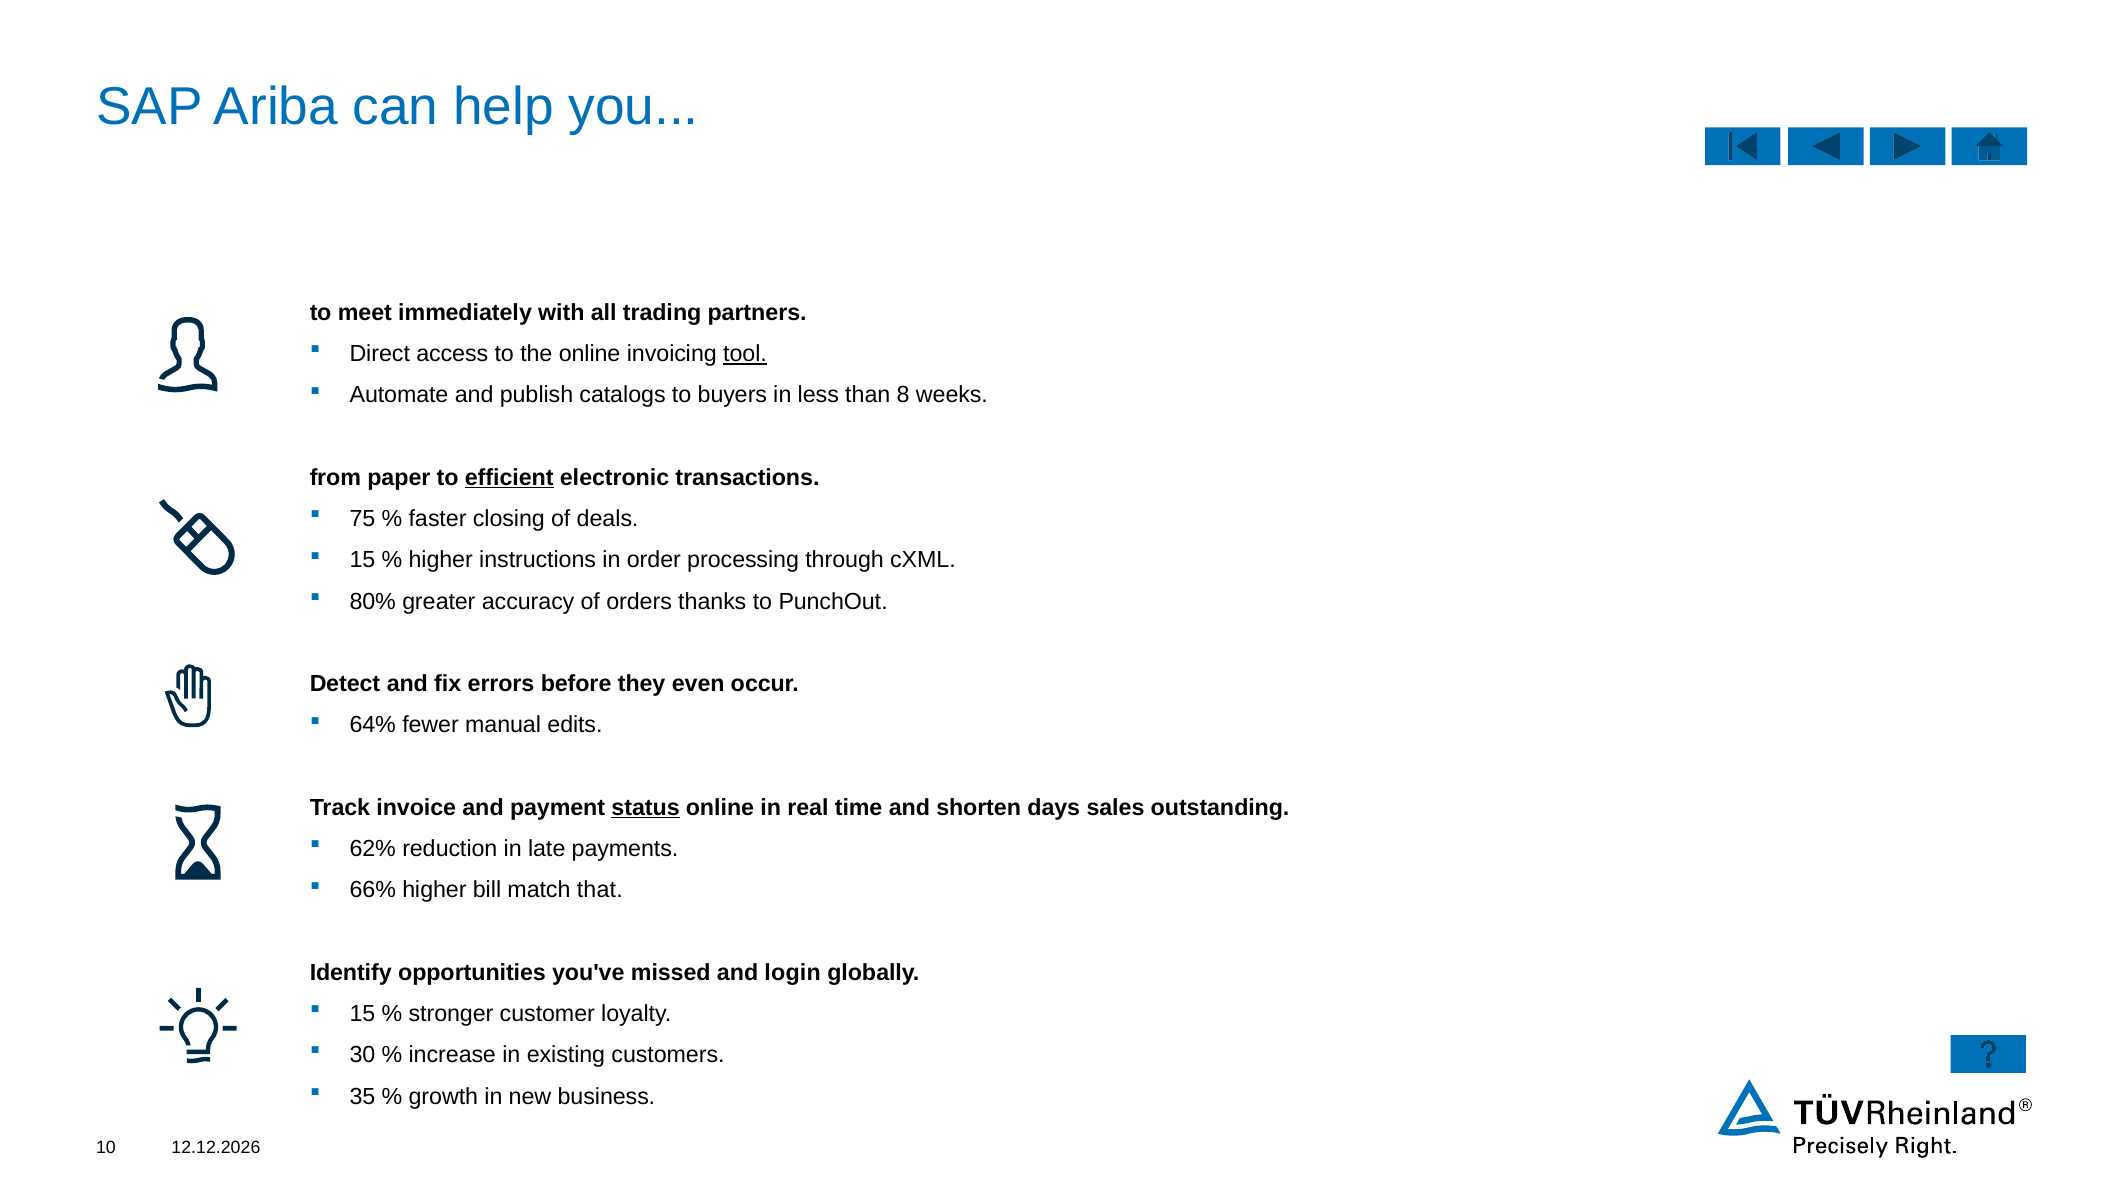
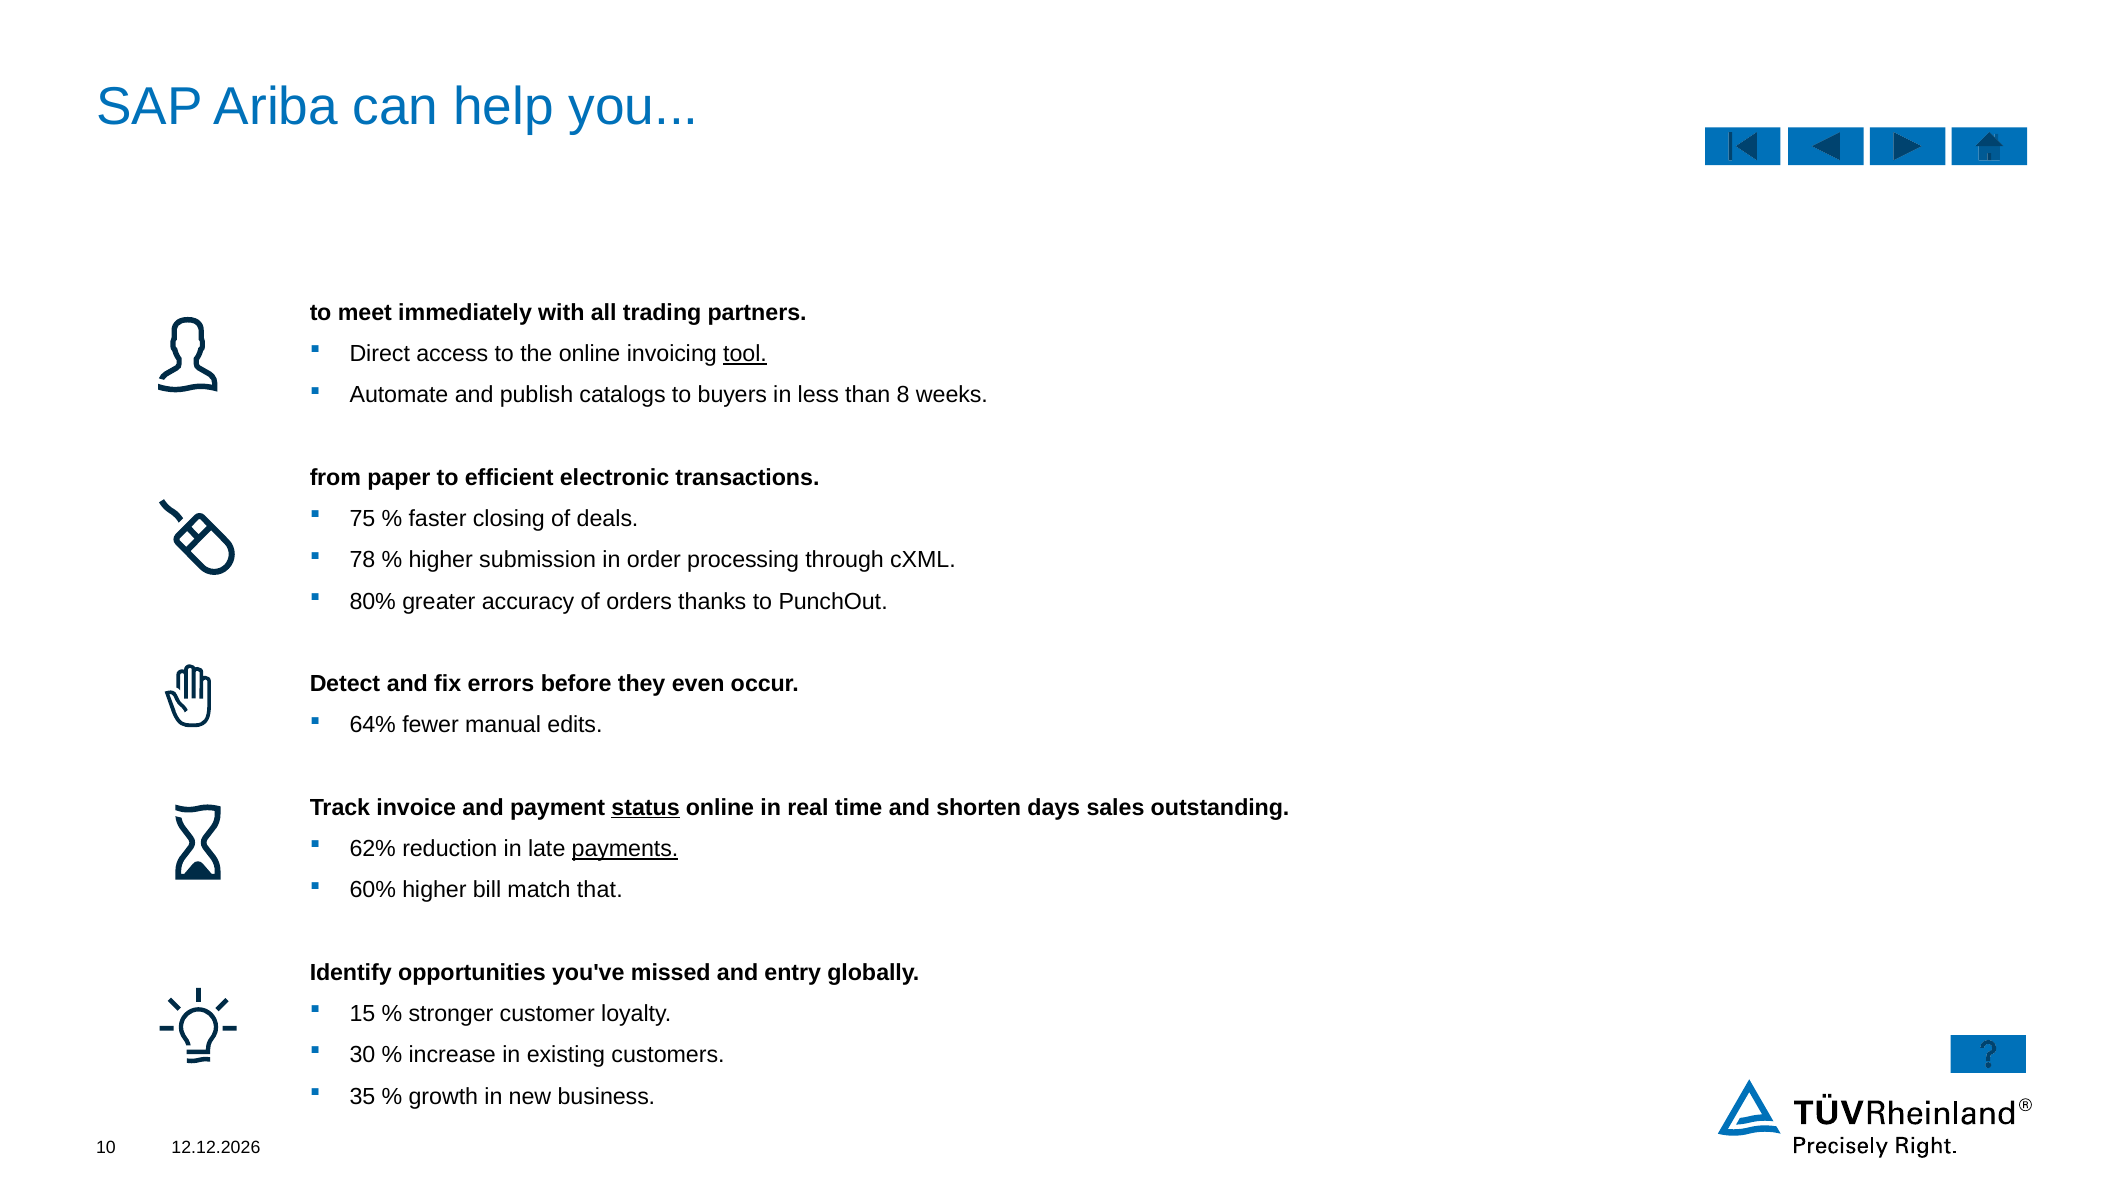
efficient underline: present -> none (509, 478)
15: 15 -> 78 (363, 560)
instructions: instructions -> submission (538, 560)
payments underline: none -> present (625, 849)
66%: 66% -> 60% (373, 890)
login: login -> entry (793, 972)
